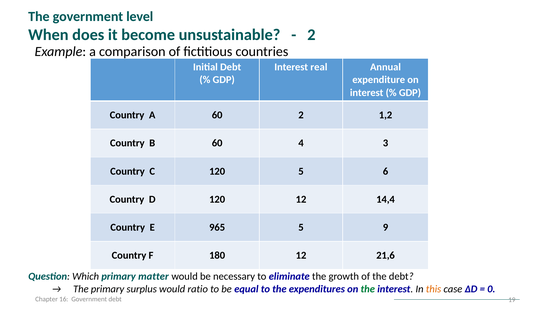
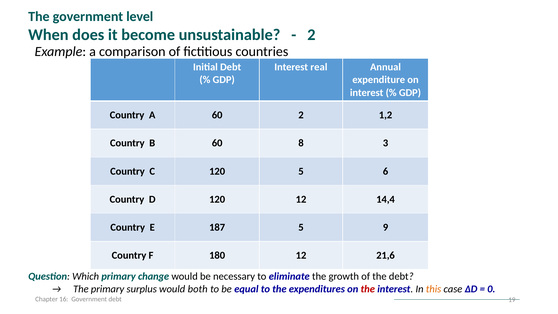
4: 4 -> 8 (301, 143)
965: 965 -> 187 (217, 227)
matter: matter -> change (154, 276)
ratio: ratio -> both (198, 289)
the colour: green -> red (368, 289)
